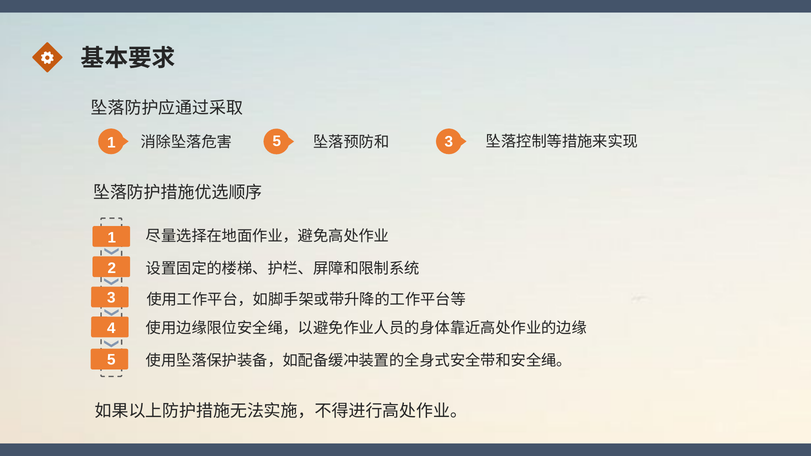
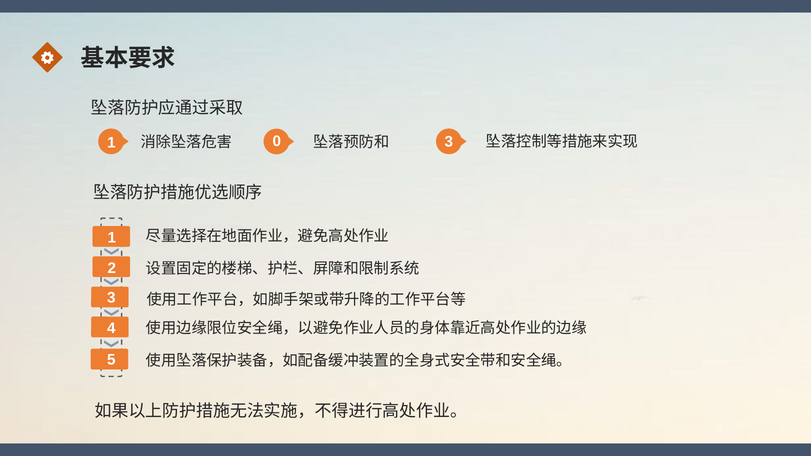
1 5: 5 -> 0 (277, 141)
